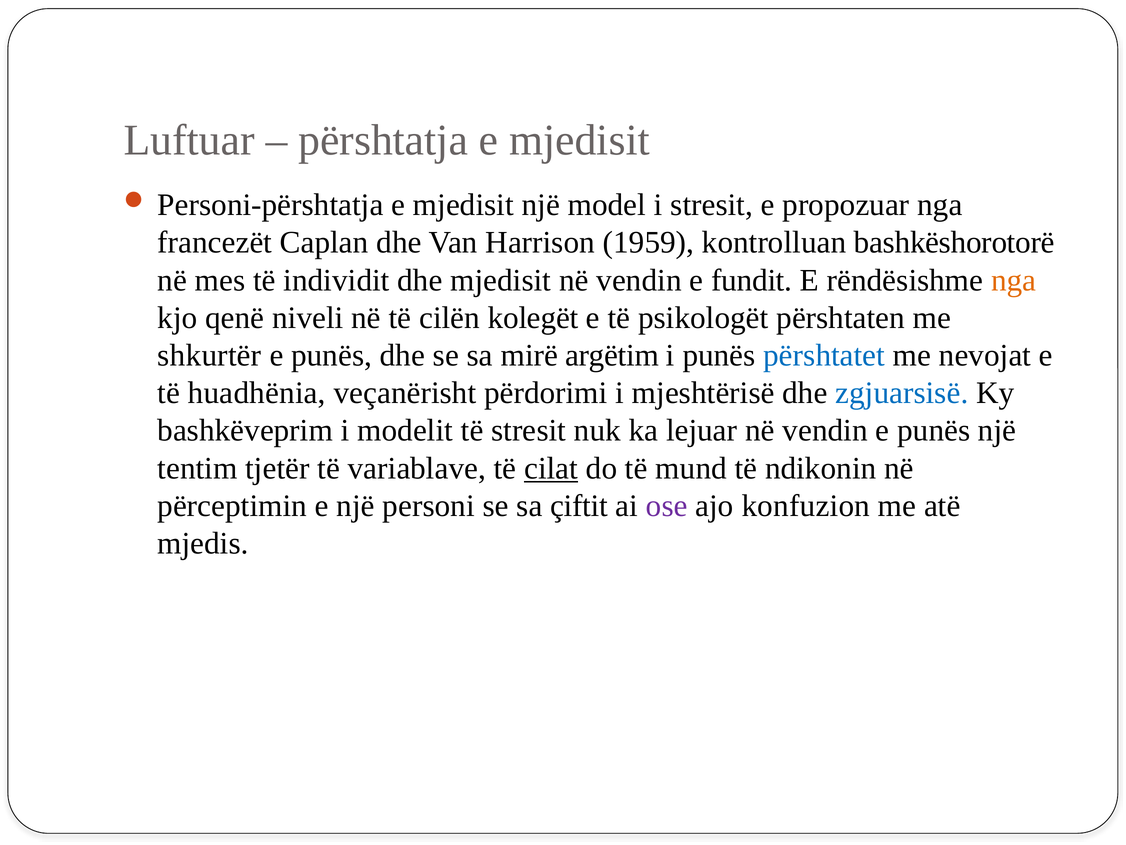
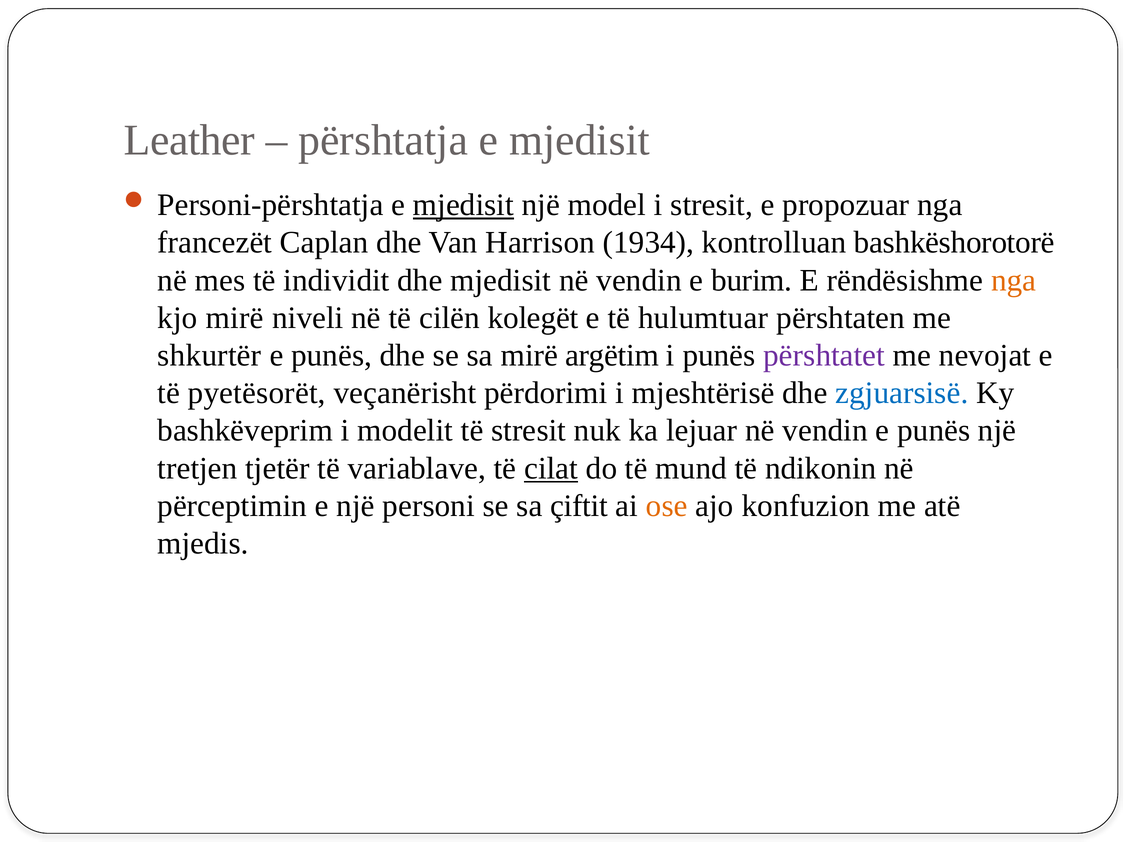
Luftuar: Luftuar -> Leather (189, 140)
mjedisit underline: none -> present (463, 205)
1959: 1959 -> 1934 (648, 242)
fundit: fundit -> burim (752, 280)
kjo qenë: qenë -> mirë (235, 318)
psikologët: psikologët -> hulumtuar (703, 318)
përshtatet colour: blue -> purple (824, 355)
huadhënia: huadhënia -> pyetësorët (257, 393)
tentim: tentim -> tretjen (197, 468)
ose colour: purple -> orange (667, 506)
